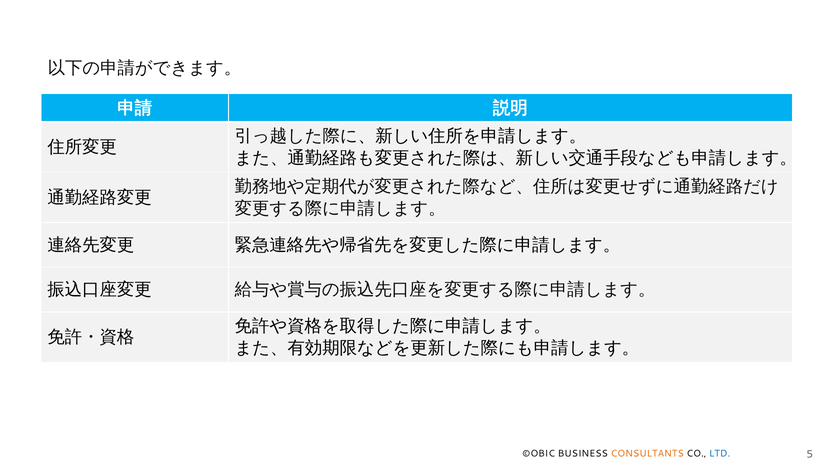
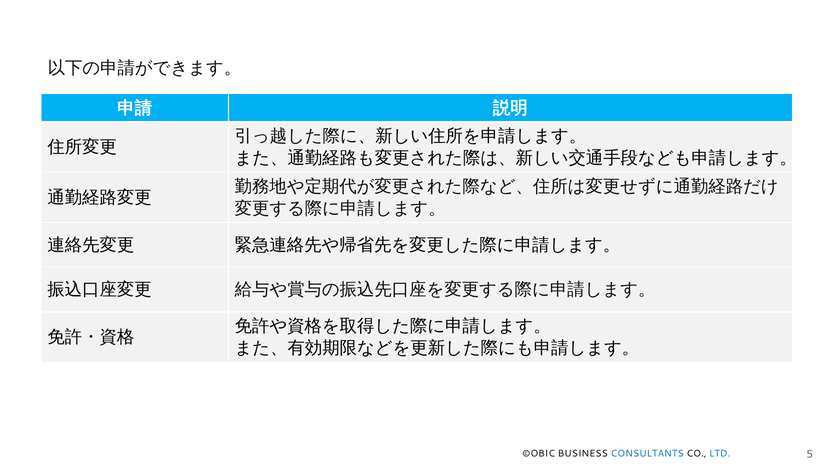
CONSULTANTS colour: orange -> blue (647, 453)
